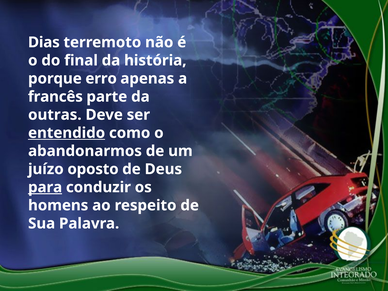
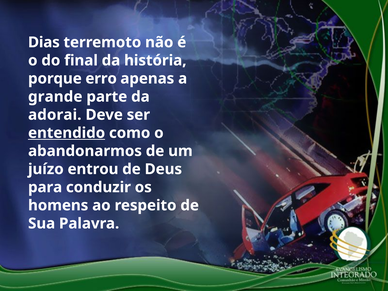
francês: francês -> grande (55, 97)
outras: outras -> adorai (55, 115)
oposto: oposto -> entrou (93, 169)
para underline: present -> none (45, 187)
